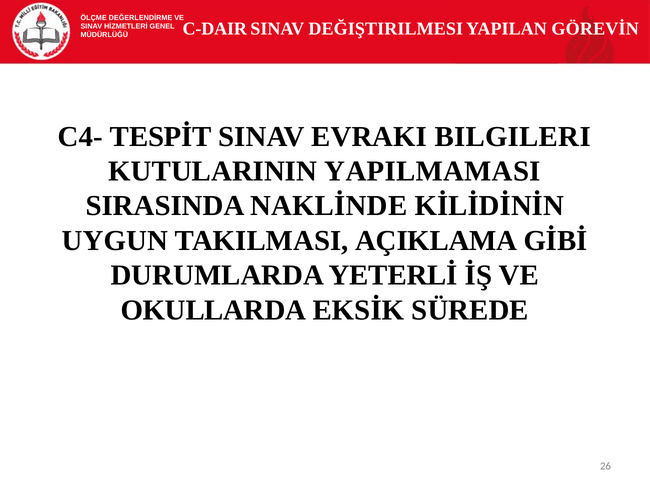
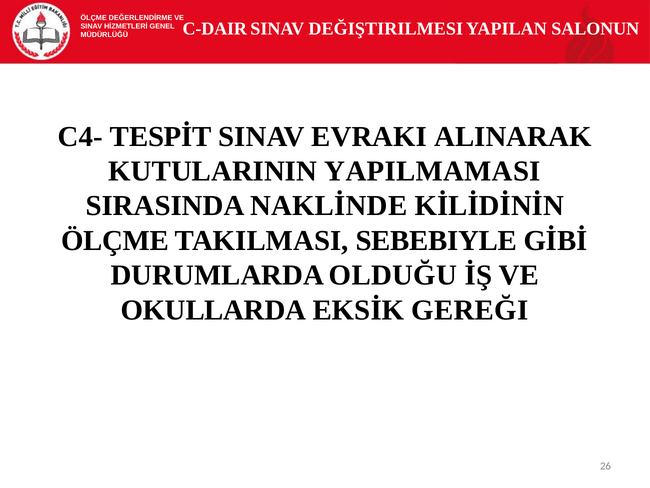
GÖREVİN: GÖREVİN -> SALONUN (595, 29)
BILGILERI: BILGILERI -> ALINARAK (513, 136)
UYGUN: UYGUN -> ÖLÇME (115, 240)
AÇIKLAMA: AÇIKLAMA -> SEBEBIYLE (436, 240)
YETERLİ: YETERLİ -> OLDUĞU (393, 275)
SÜREDE: SÜREDE -> GEREĞI (470, 310)
